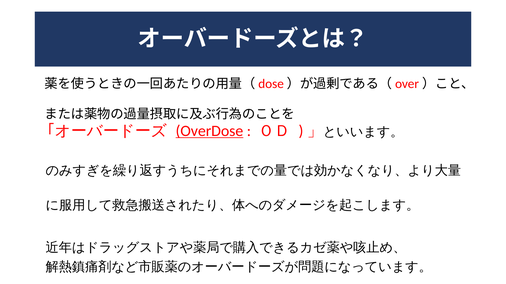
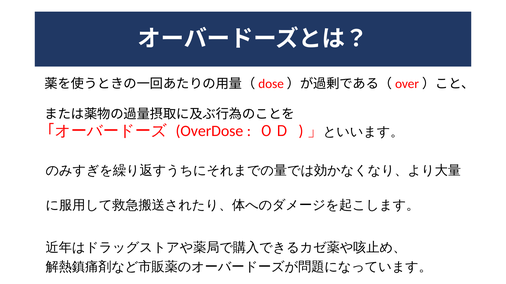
OverDose underline: present -> none (209, 131)
